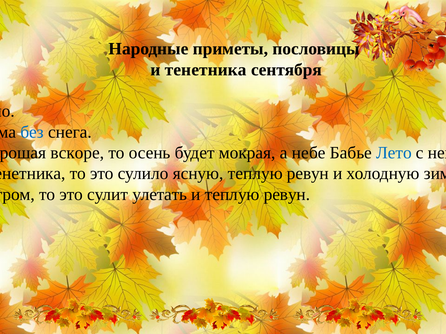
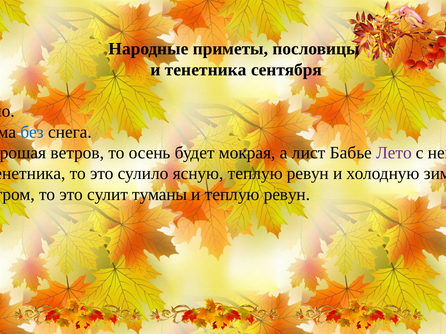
вскоре: вскоре -> ветров (77, 153)
небе: небе -> лист (309, 153)
Лето colour: blue -> purple (394, 153)
улетать: улетать -> туманы (160, 195)
